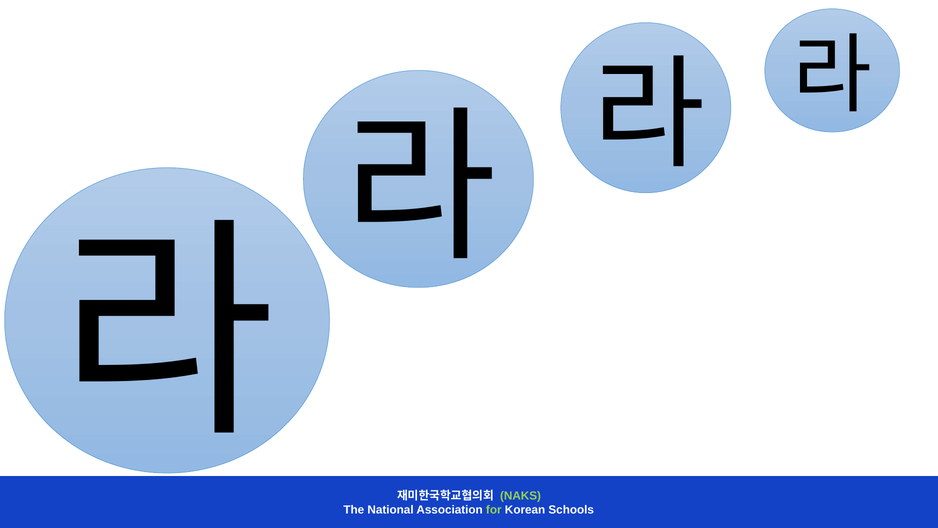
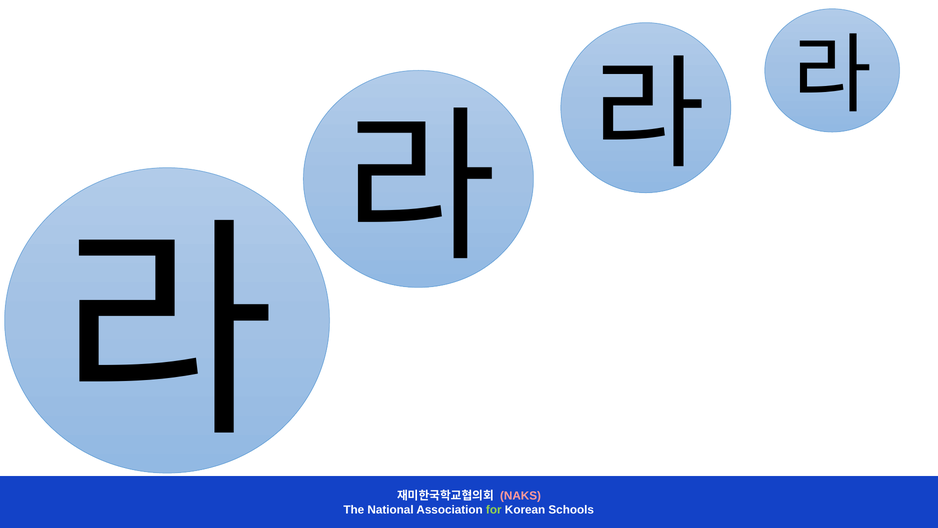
NAKS colour: light green -> pink (521, 495)
